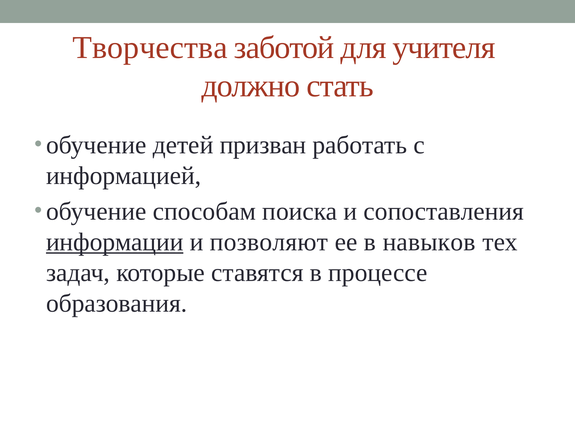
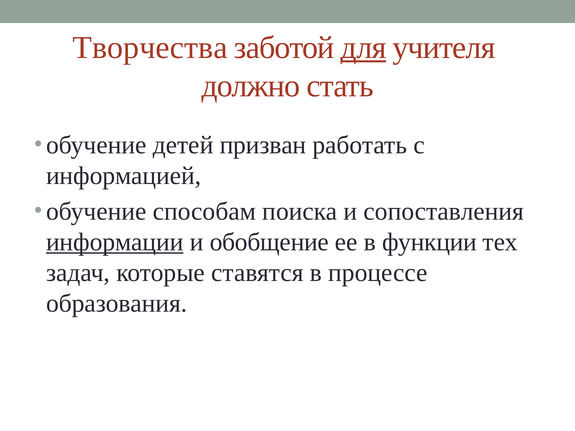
для underline: none -> present (364, 48)
позволяют: позволяют -> обобщение (269, 242)
навыков: навыков -> функции (429, 242)
